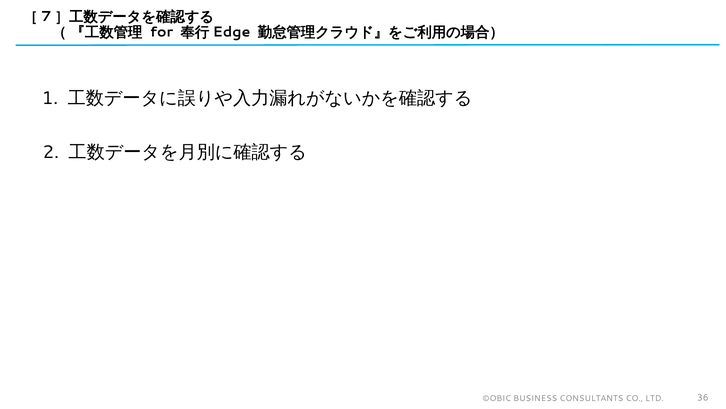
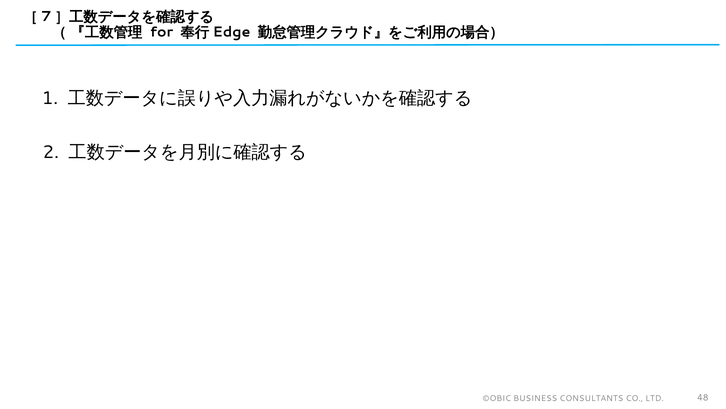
36: 36 -> 48 (703, 397)
